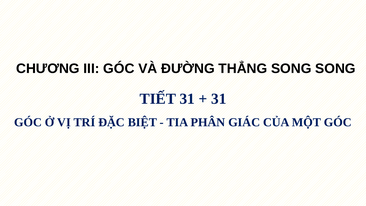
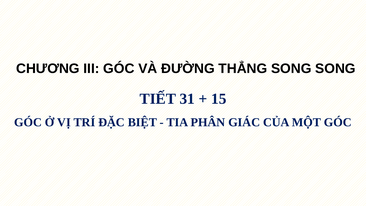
31: 31 -> 15 (219, 99)
